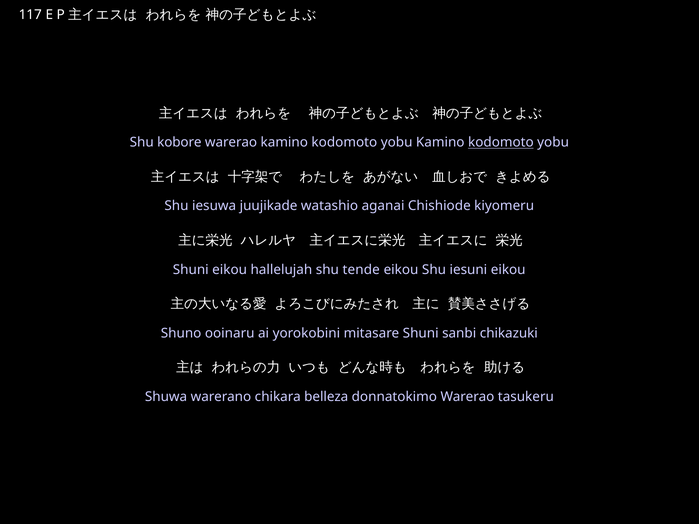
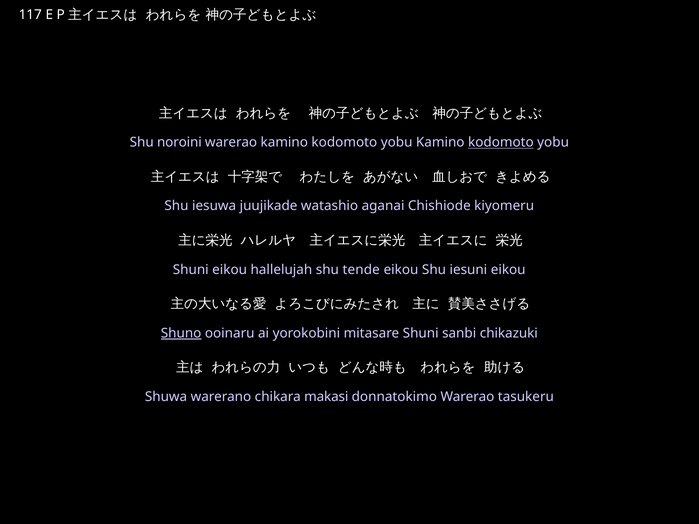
kobore: kobore -> noroini (179, 142)
Shuno underline: none -> present (181, 333)
belleza: belleza -> makasi (326, 397)
